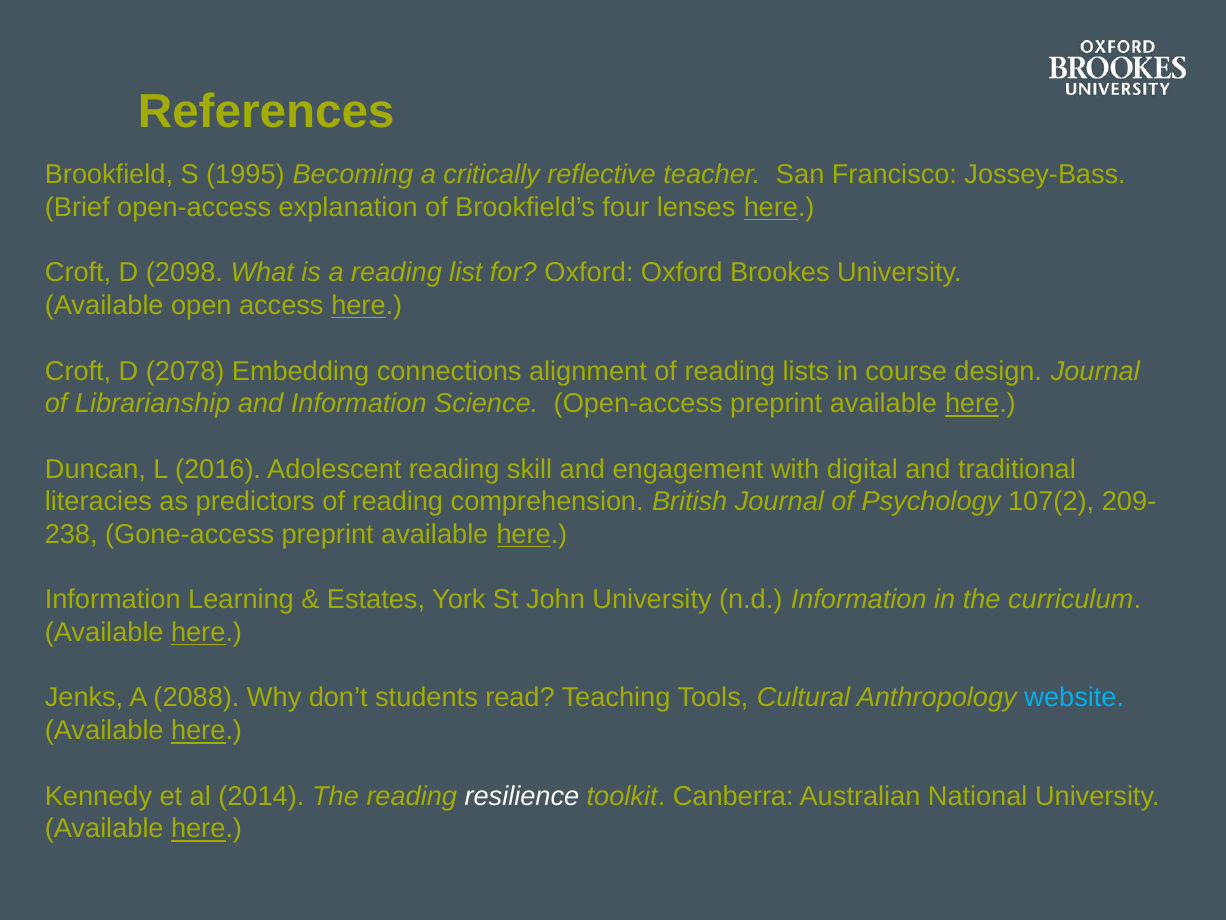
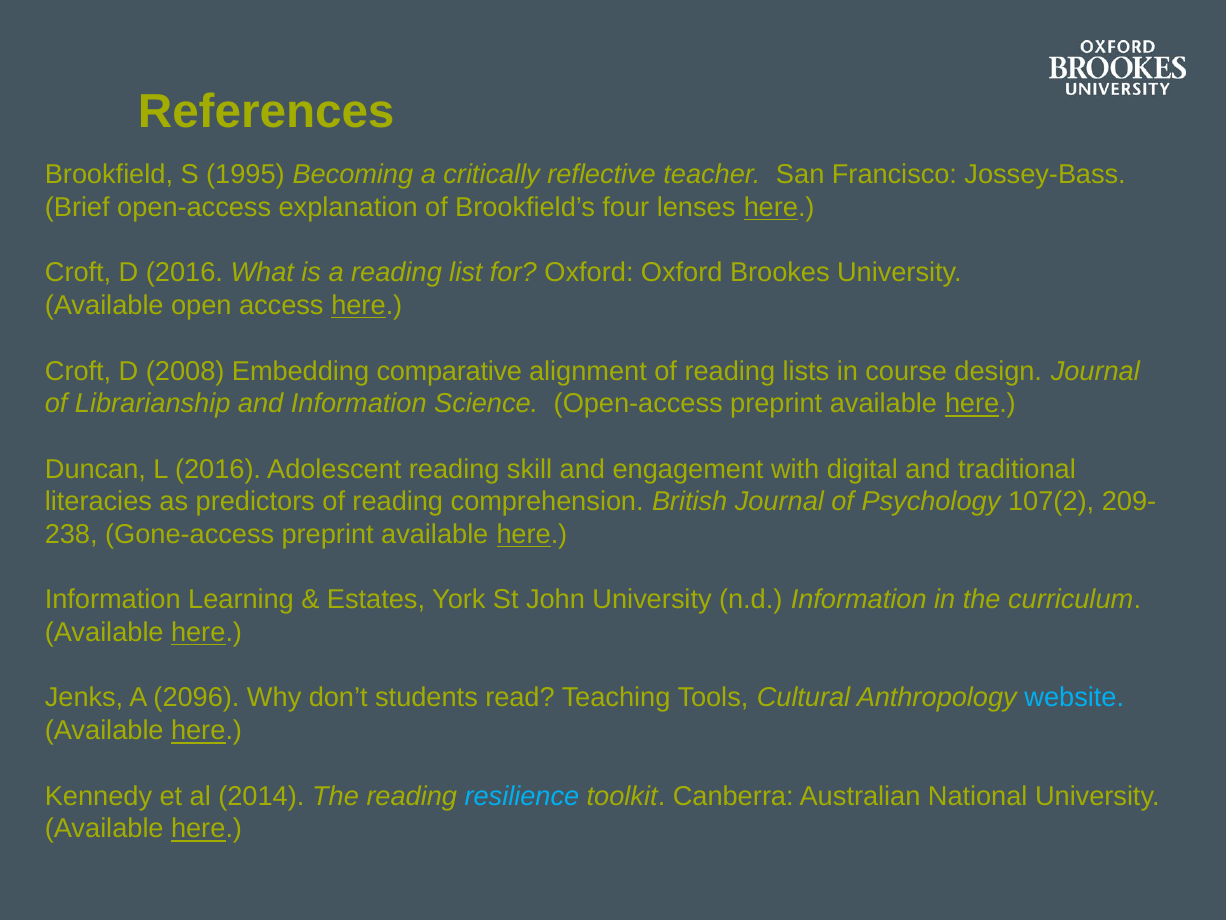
D 2098: 2098 -> 2016 (184, 273)
2078: 2078 -> 2008 (185, 371)
connections: connections -> comparative (449, 371)
2088: 2088 -> 2096 (196, 698)
resilience colour: white -> light blue (522, 796)
